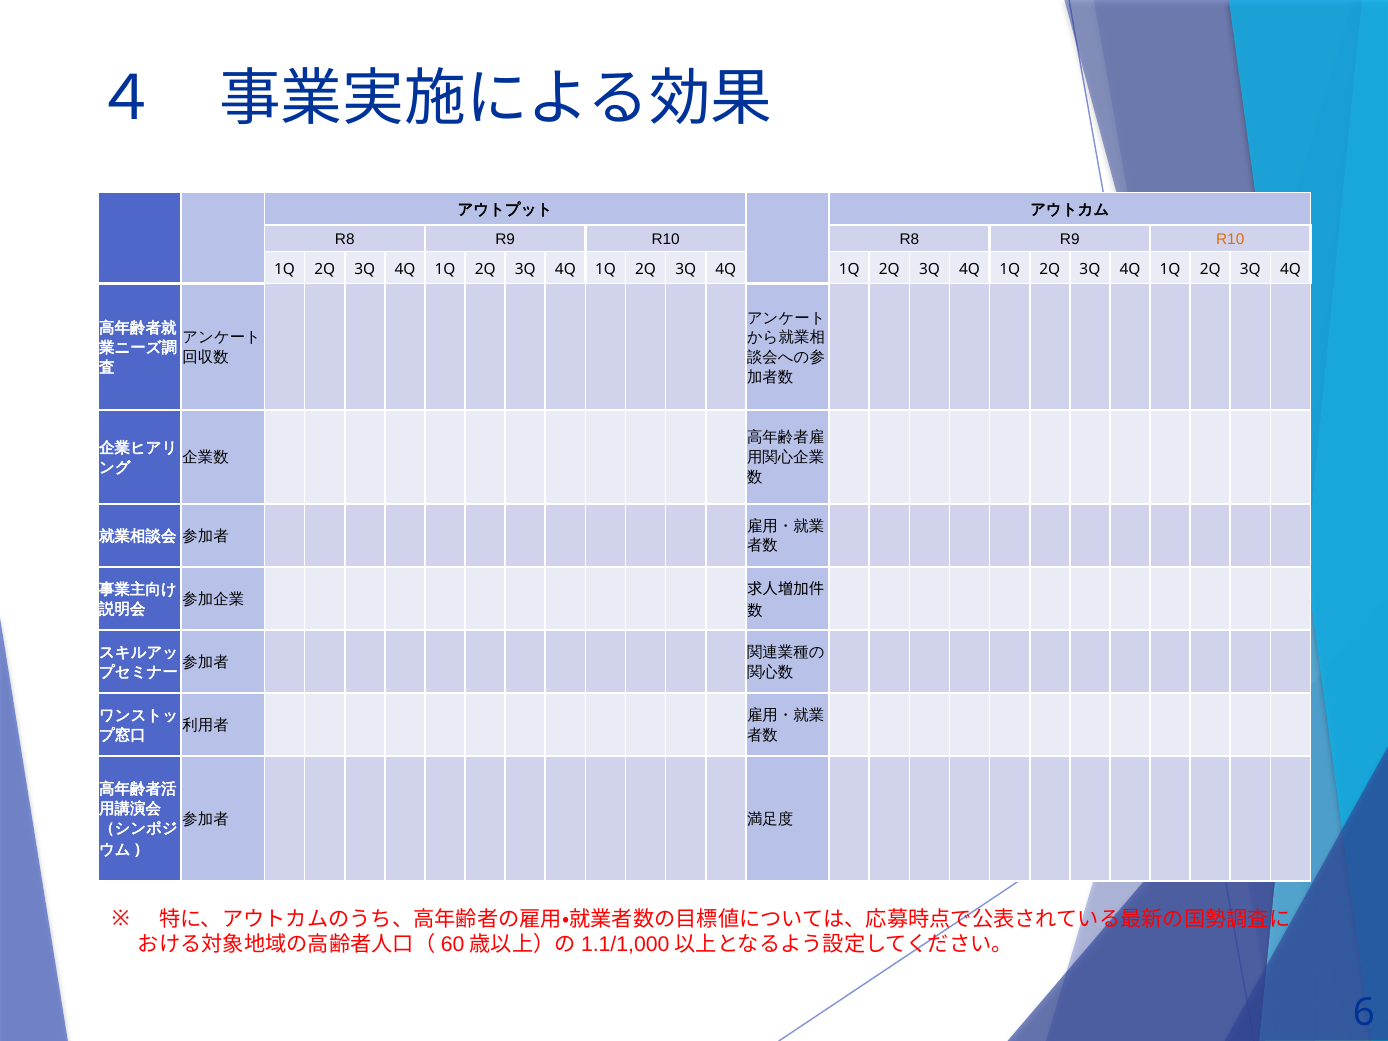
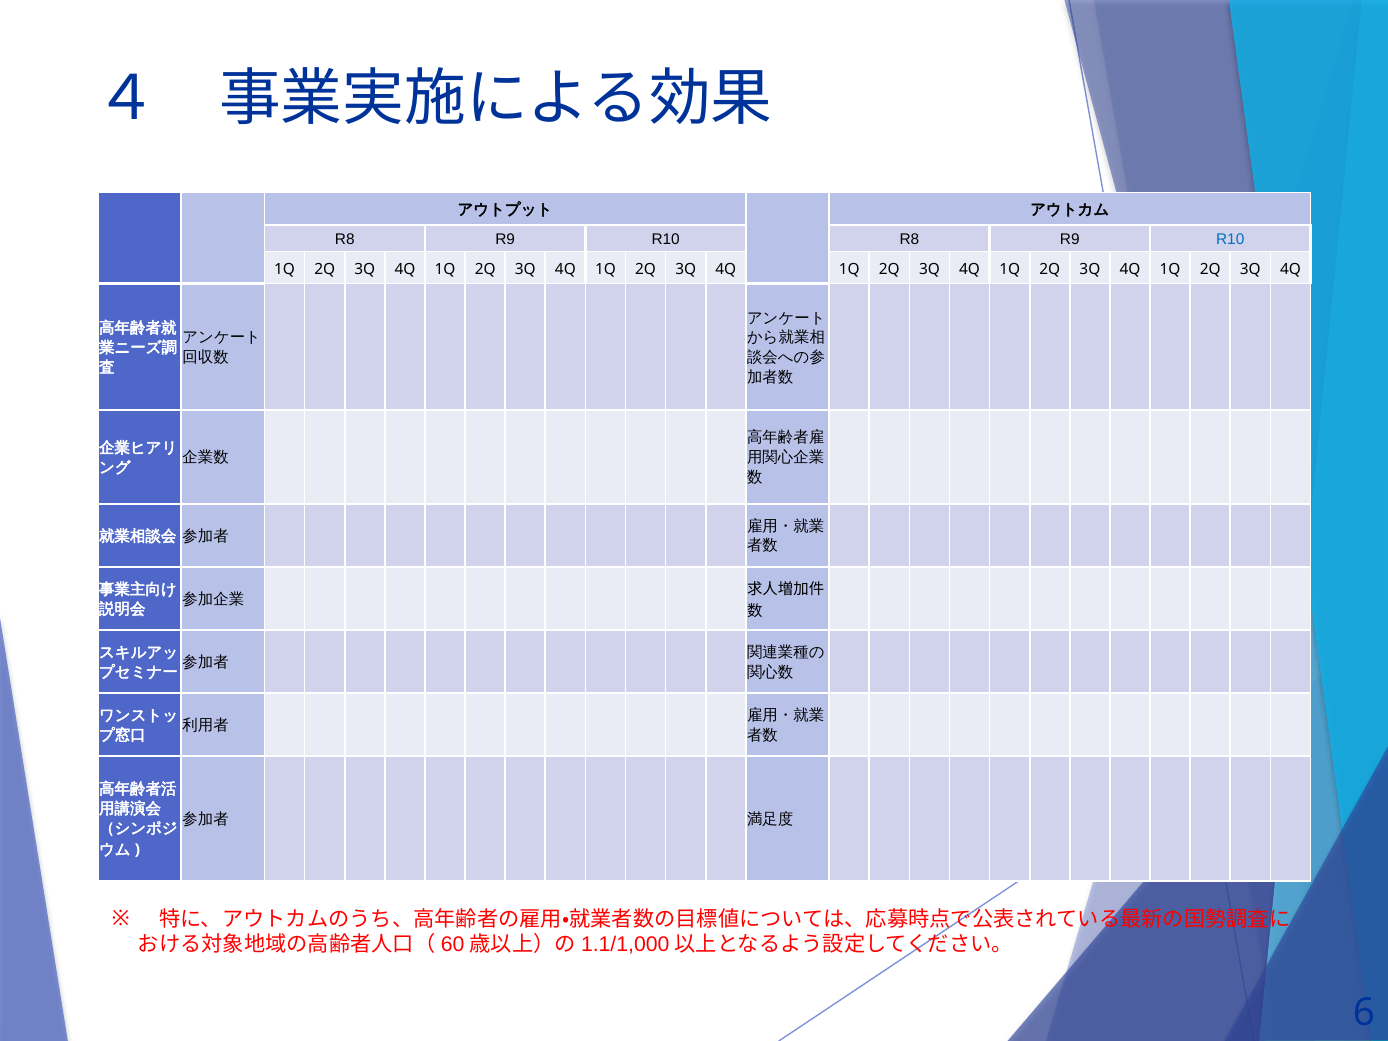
R10 colour: orange -> blue (1230, 239)
